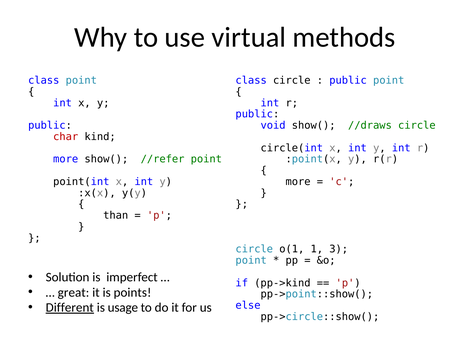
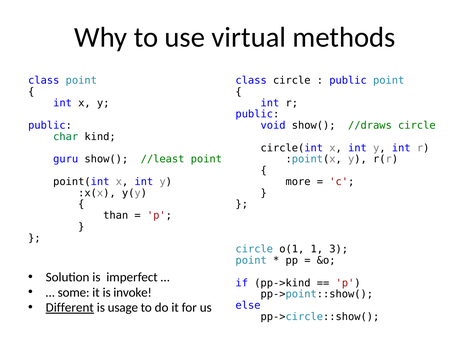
char colour: red -> green (66, 137)
more: more -> guru (66, 159)
//refer: //refer -> //least (163, 159)
great: great -> some (74, 292)
points: points -> invoke (133, 292)
